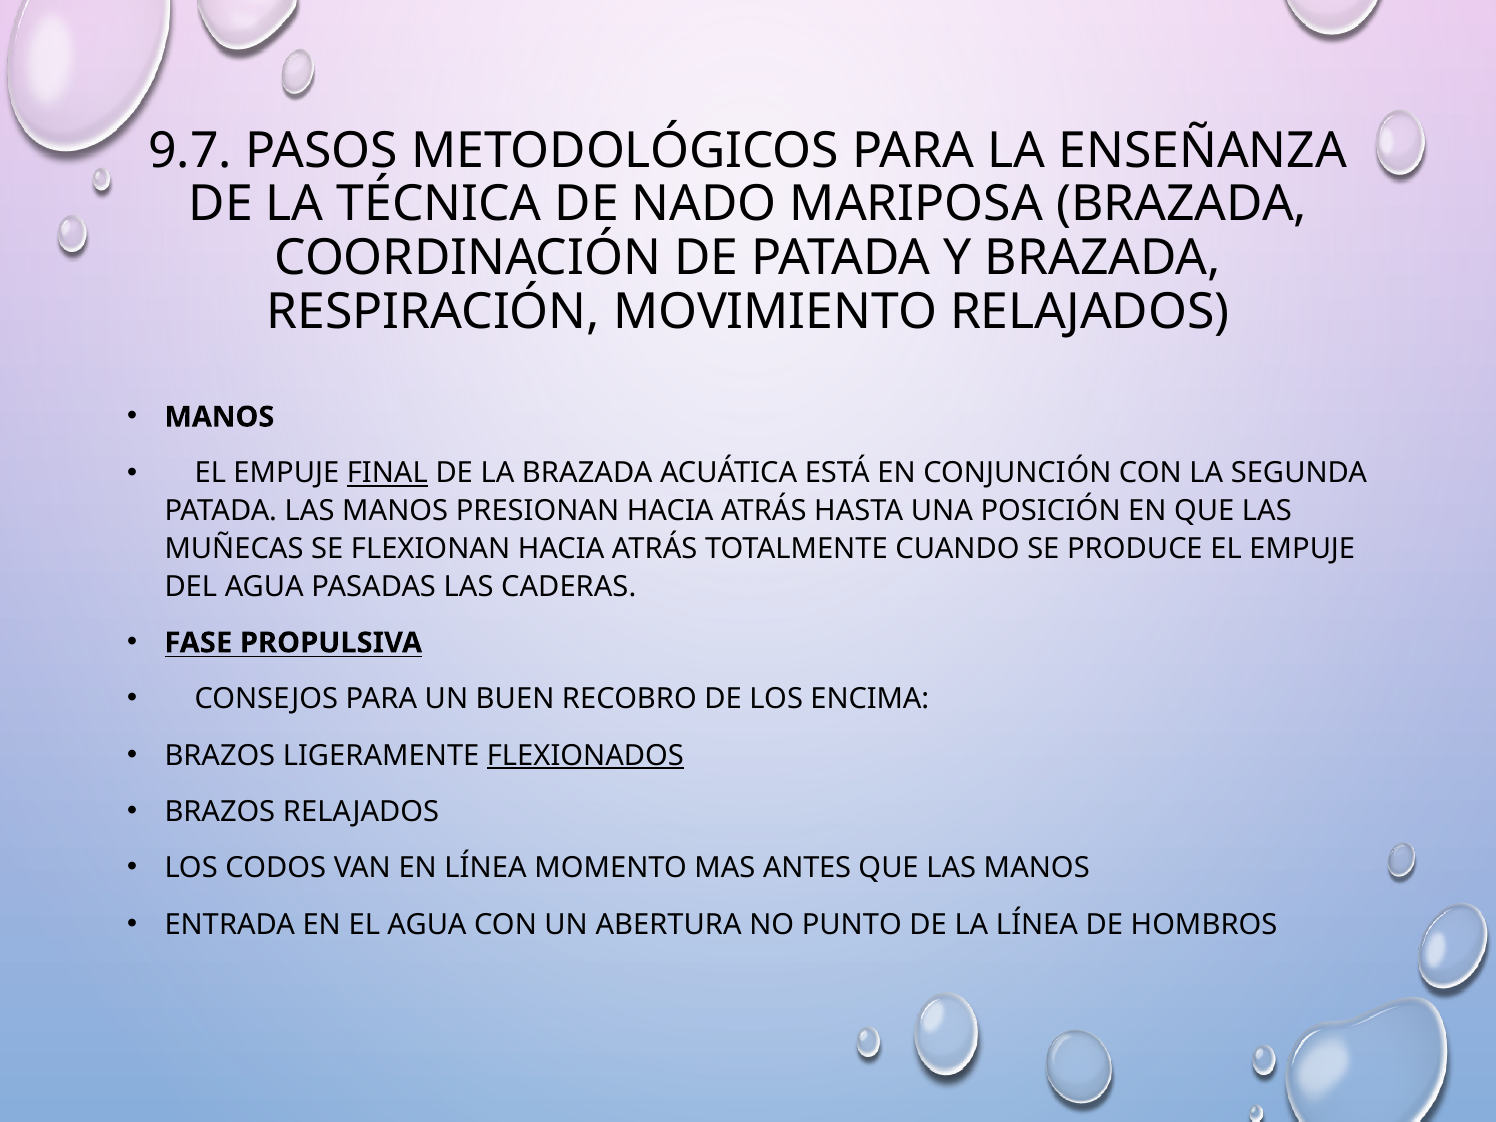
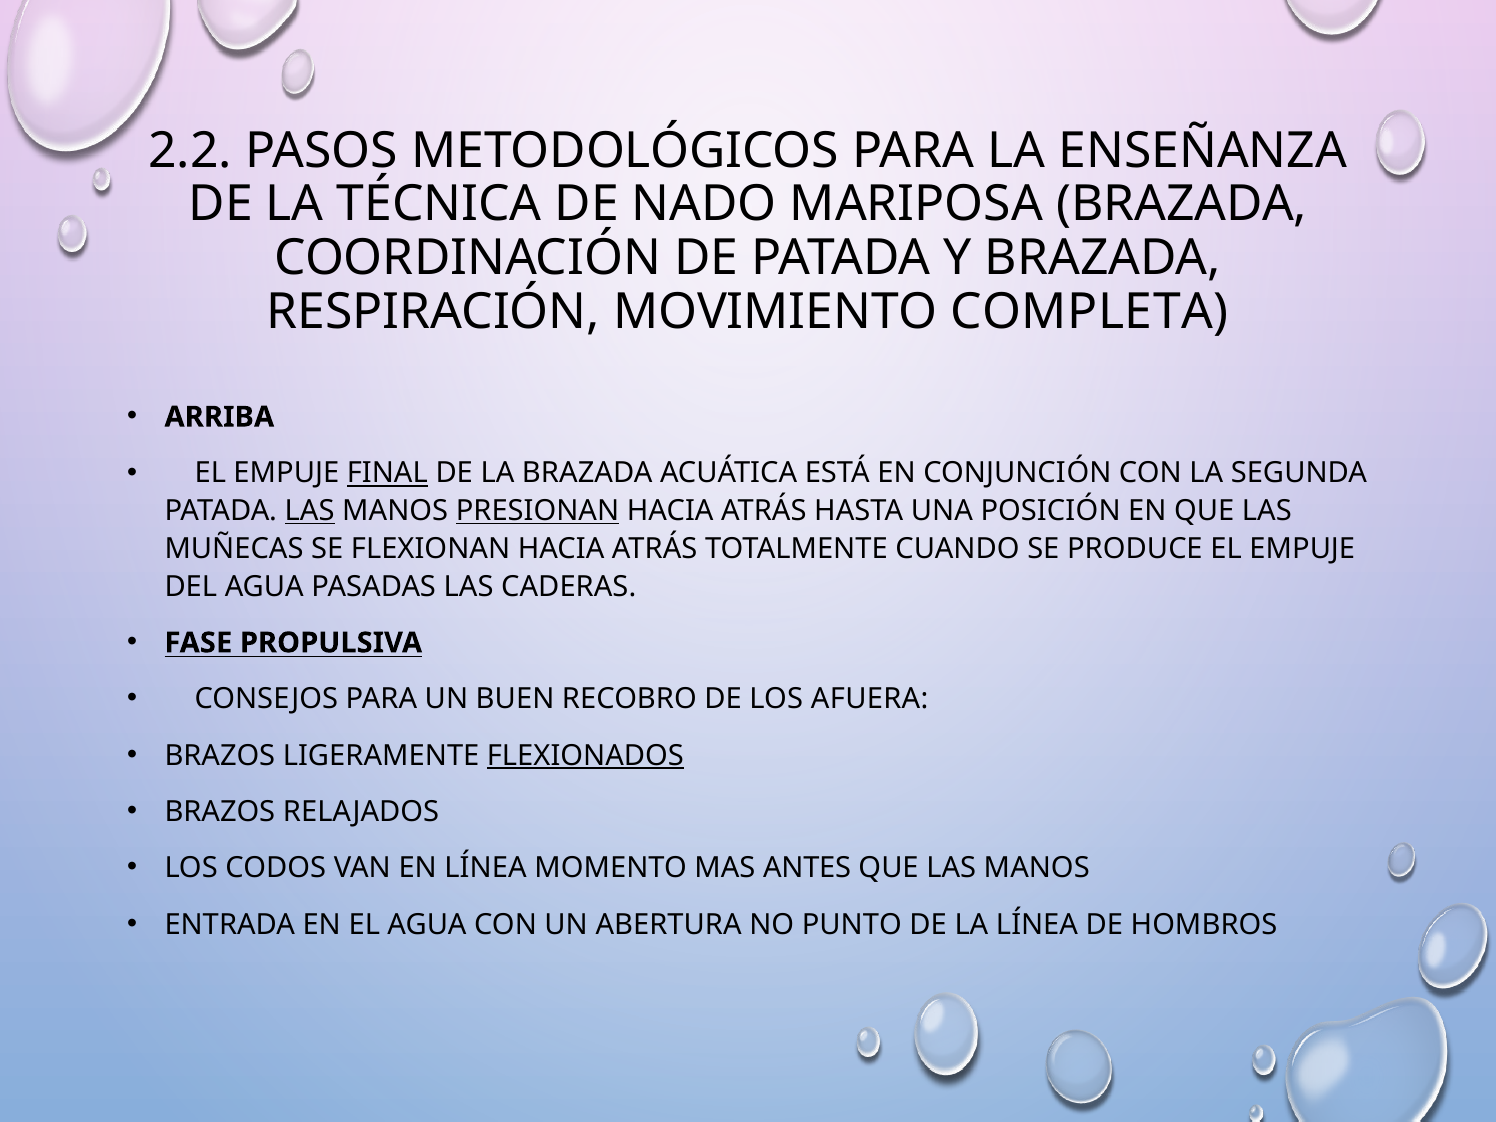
9.7: 9.7 -> 2.2 (190, 151)
MOVIMIENTO RELAJADOS: RELAJADOS -> COMPLETA (1089, 312)
MANOS: MANOS -> ARRIBA (219, 417)
LAS underline: none -> present (310, 511)
PRESIONAN underline: none -> present (538, 511)
ENCIMA: ENCIMA -> AFUERA (870, 699)
